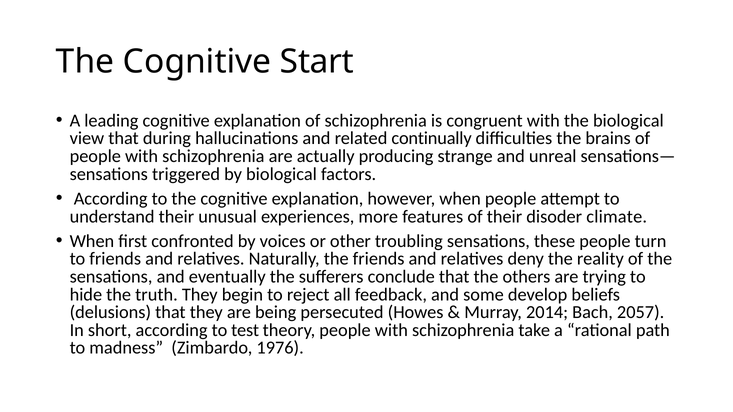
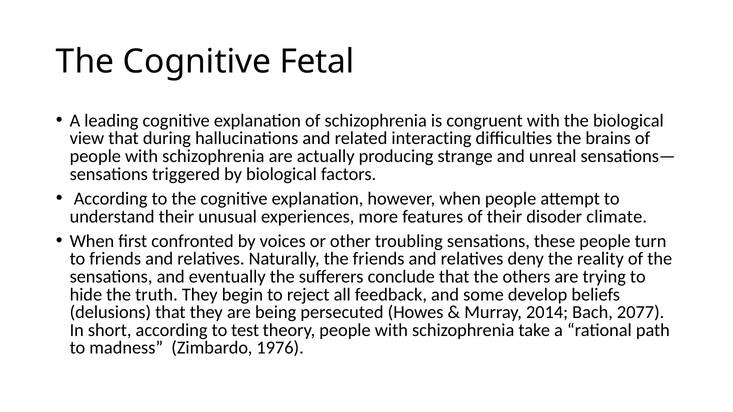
Start: Start -> Fetal (317, 62)
continually: continually -> interacting (431, 139)
2057: 2057 -> 2077 (641, 313)
